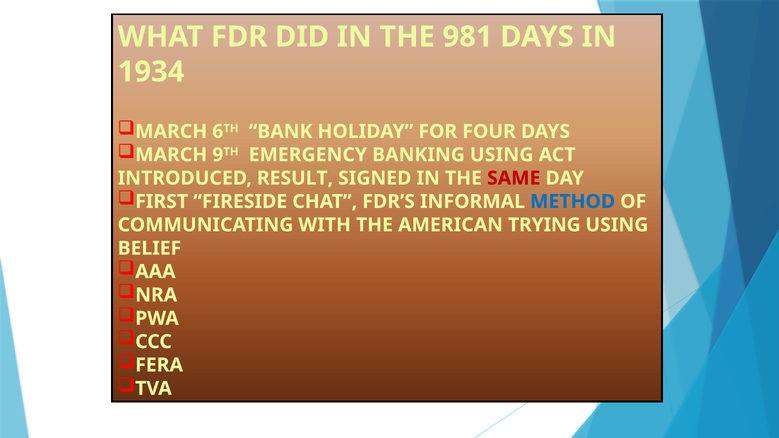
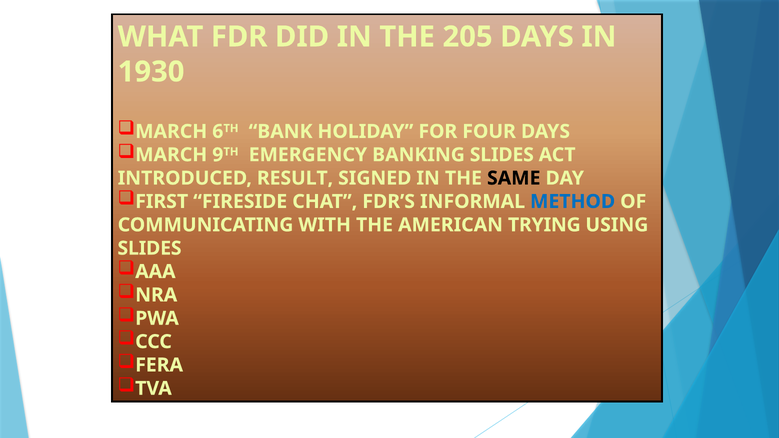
981: 981 -> 205 (468, 37)
1934: 1934 -> 1930 (151, 72)
BANKING USING: USING -> SLIDES (502, 155)
SAME colour: red -> black (514, 178)
BELIEF: BELIEF -> SLIDES (150, 248)
